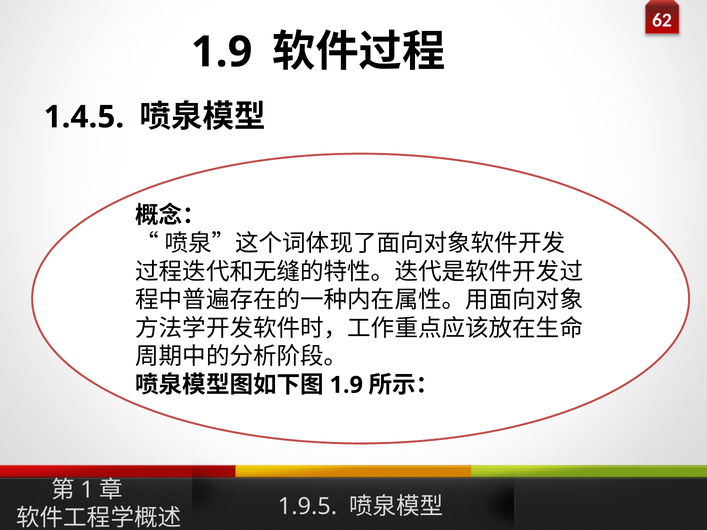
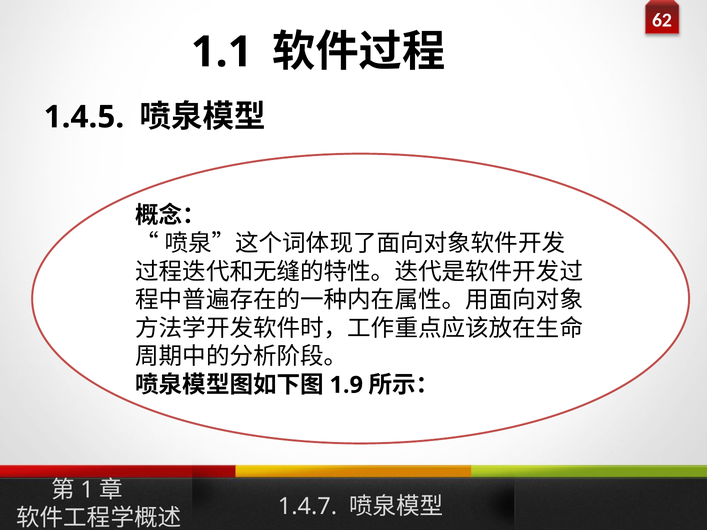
1.9: 1.9 -> 1.1 (222, 52)
1.9.5: 1.9.5 -> 1.4.7 (307, 506)
